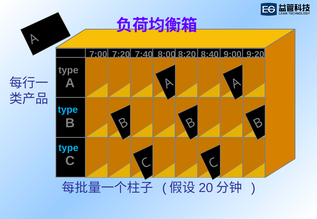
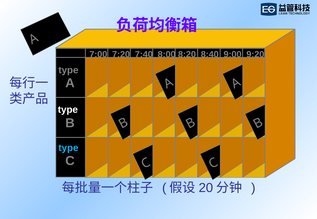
type colour: light blue -> white (68, 110)
